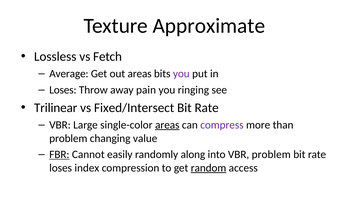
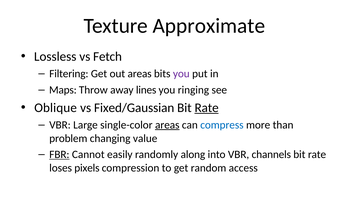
Average: Average -> Filtering (69, 73)
Loses: Loses -> Maps (63, 90)
pain: pain -> lines (146, 90)
Trilinear: Trilinear -> Oblique (56, 107)
Fixed/Intersect: Fixed/Intersect -> Fixed/Gaussian (134, 107)
Rate underline: none -> present (207, 107)
compress colour: purple -> blue (222, 124)
VBR problem: problem -> channels (271, 154)
index: index -> pixels (87, 167)
random underline: present -> none (208, 167)
